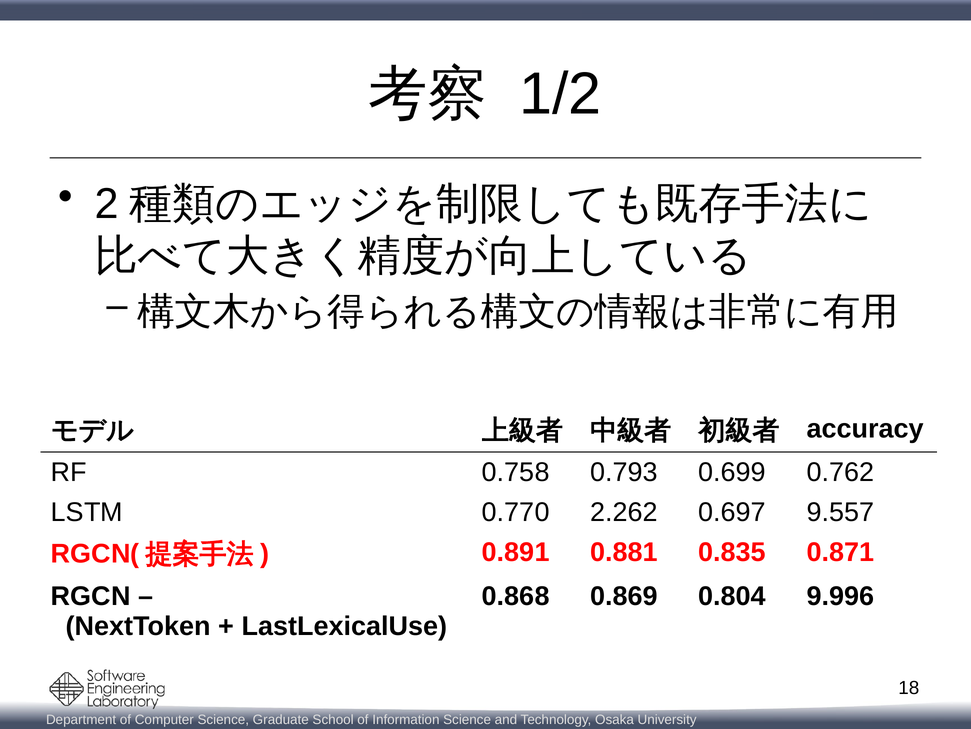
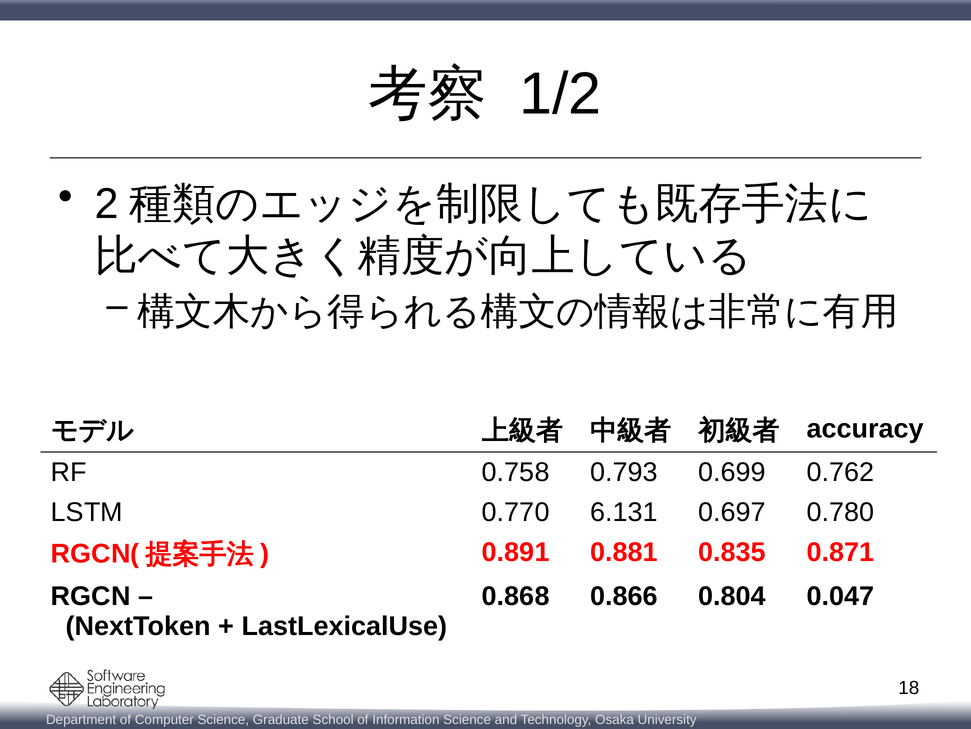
2.262: 2.262 -> 6.131 (624, 512)
9.557: 9.557 -> 0.780 (840, 512)
0.869: 0.869 -> 0.866 (624, 596)
9.996: 9.996 -> 0.047 (840, 596)
